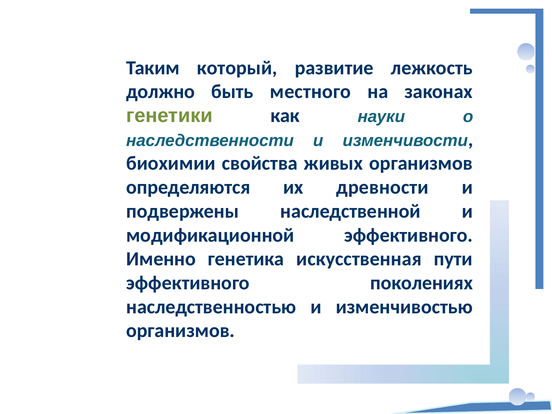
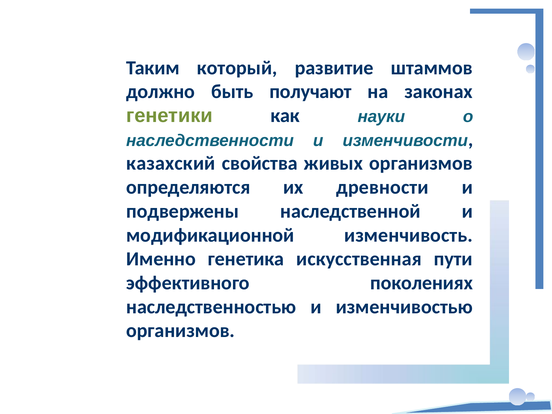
лежкость: лежкость -> штаммов (432, 68)
местного: местного -> получают (311, 92)
биохимии: биохимии -> казахский (171, 163)
модификационной эффективного: эффективного -> изменчивость (408, 235)
